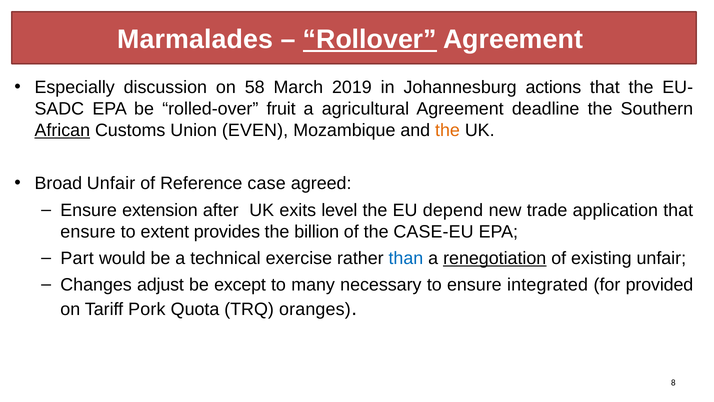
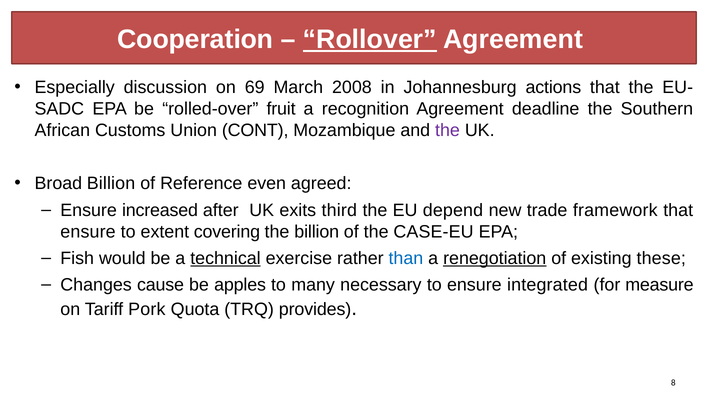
Marmalades: Marmalades -> Cooperation (195, 39)
58: 58 -> 69 (255, 87)
2019: 2019 -> 2008 (352, 87)
agricultural: agricultural -> recognition (365, 109)
African underline: present -> none (62, 130)
EVEN: EVEN -> CONT (255, 130)
the colour: orange -> purple (448, 130)
Broad Unfair: Unfair -> Billion (111, 183)
case: case -> even (267, 183)
extension: extension -> increased (160, 210)
level: level -> third (339, 210)
application: application -> framework (615, 210)
provides: provides -> covering (227, 231)
Part: Part -> Fish (77, 258)
technical underline: none -> present (225, 258)
existing unfair: unfair -> these (661, 258)
adjust: adjust -> cause (160, 285)
except: except -> apples (240, 285)
provided: provided -> measure (659, 285)
oranges: oranges -> provides (315, 309)
